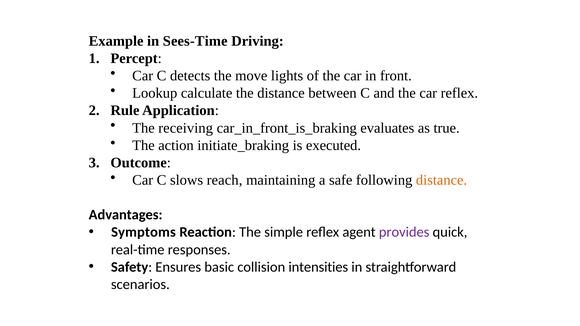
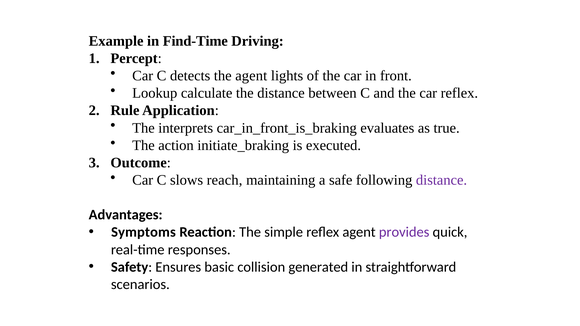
Sees-Time: Sees-Time -> Find-Time (195, 41)
the move: move -> agent (251, 76)
receiving: receiving -> interprets (186, 128)
distance colour: orange -> purple (442, 180)
intensities: intensities -> generated (318, 267)
